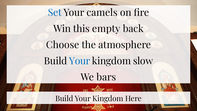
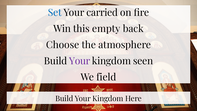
camels: camels -> carried (102, 13)
Your colour: blue -> purple (80, 61)
slow: slow -> seen (143, 61)
bars: bars -> field (106, 77)
